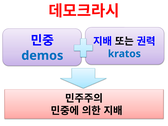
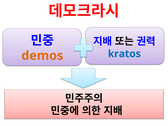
demos colour: blue -> orange (42, 56)
